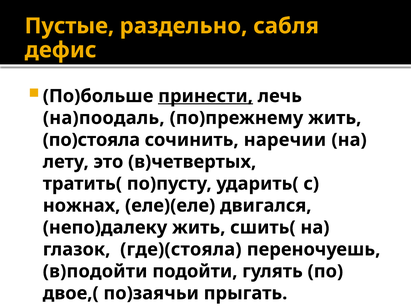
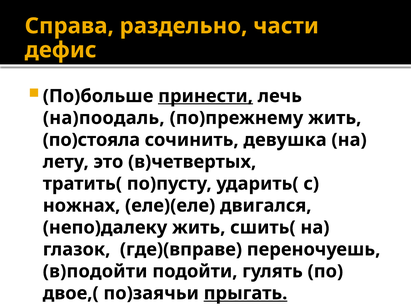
Пустые: Пустые -> Справа (69, 26)
сабля: сабля -> части (286, 26)
наречии: наречии -> девушка (285, 140)
где)(стояла: где)(стояла -> где)(вправе (181, 250)
прыгать underline: none -> present (246, 293)
